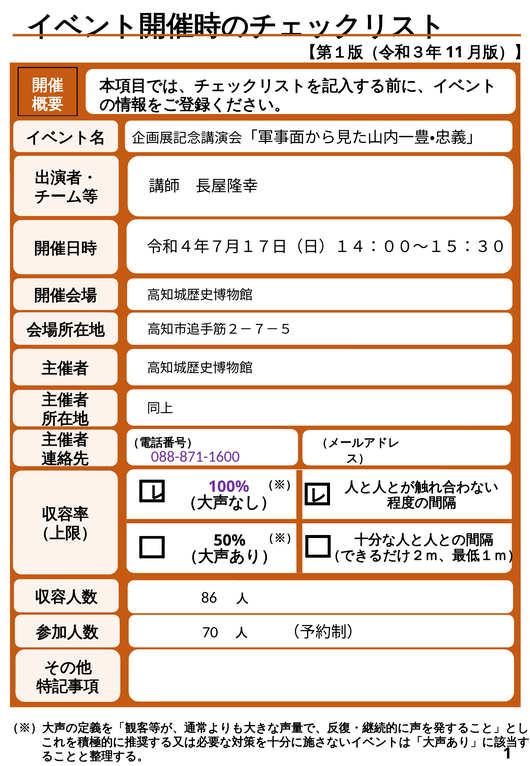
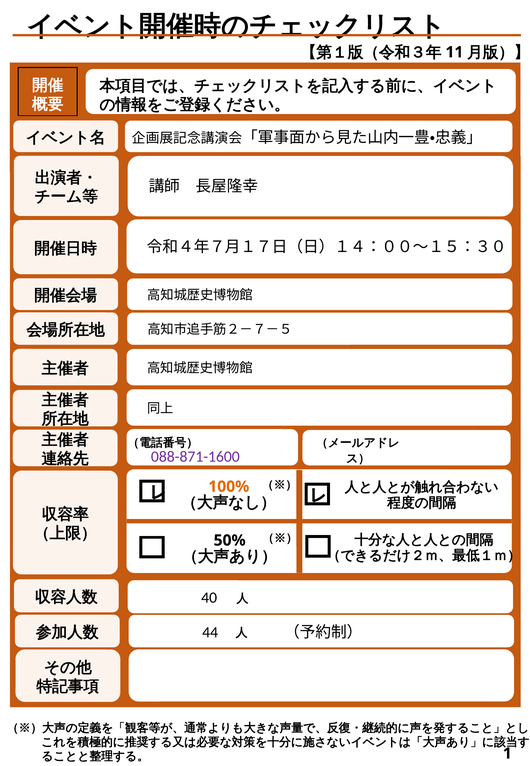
100% colour: purple -> orange (229, 486)
86: 86 -> 40 (209, 597)
70: 70 -> 44 (210, 632)
